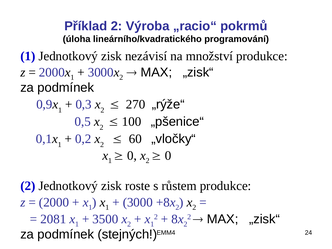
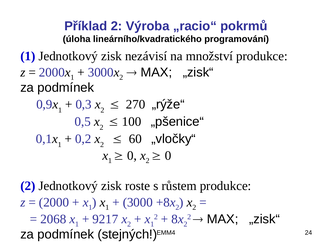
2081: 2081 -> 2068 (53, 219)
3500: 3500 -> 9217 (105, 219)
